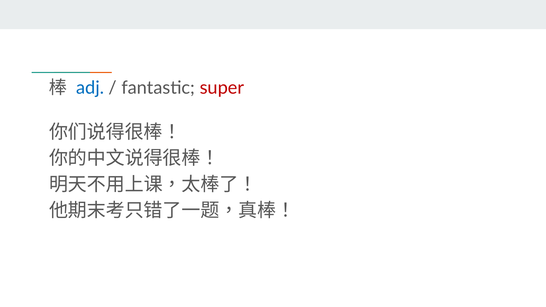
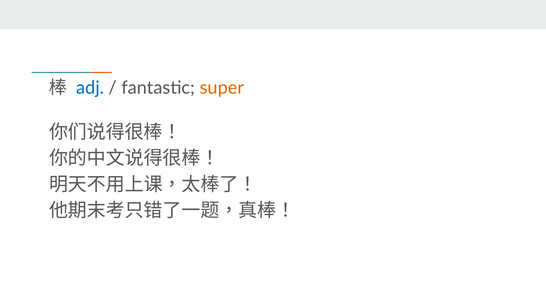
super colour: red -> orange (222, 88)
